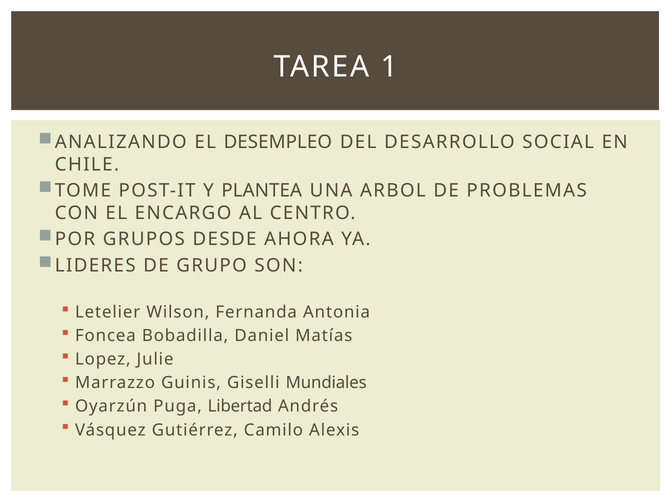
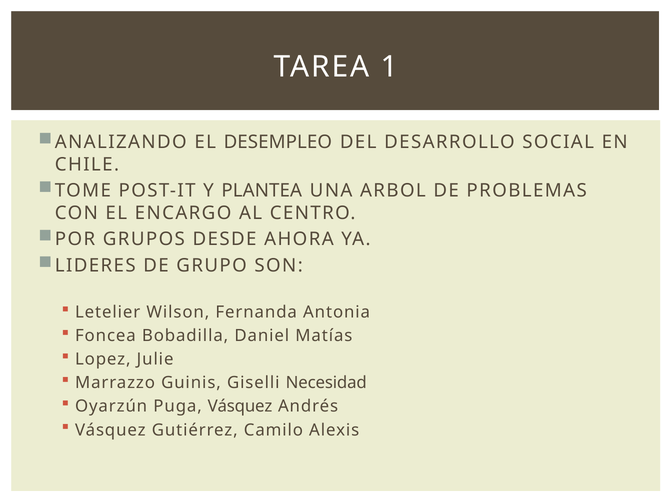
Mundiales: Mundiales -> Necesidad (326, 383)
Puga Libertad: Libertad -> Vásquez (240, 406)
